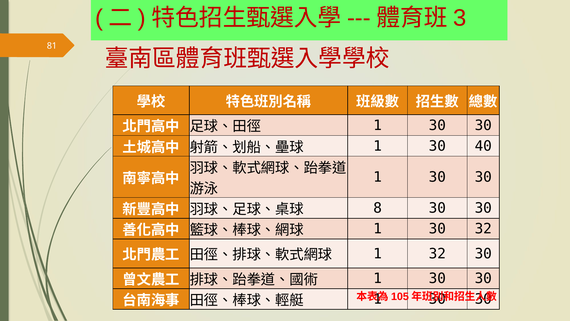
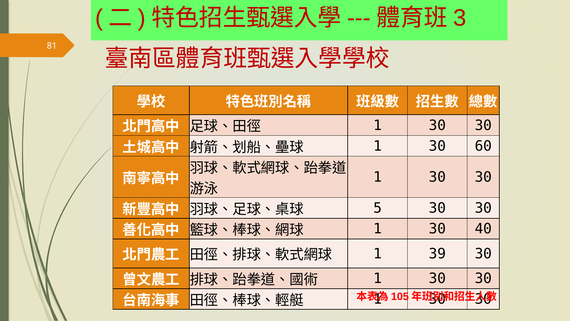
40: 40 -> 60 (483, 146)
8: 8 -> 5 (378, 208)
30 32: 32 -> 40 (483, 229)
1 32: 32 -> 39 (437, 253)
